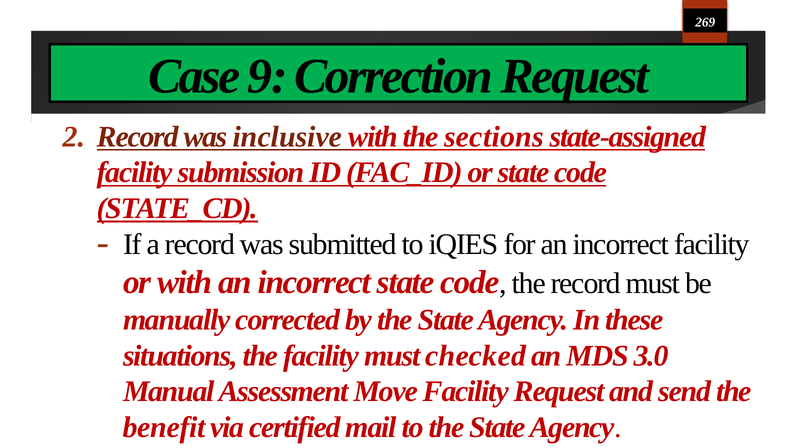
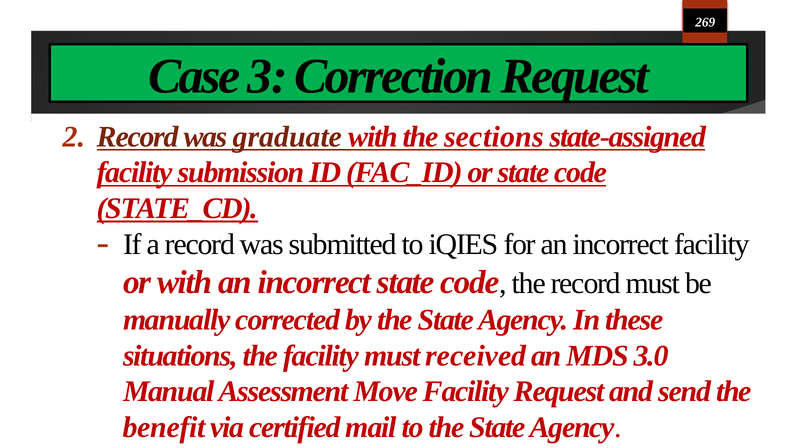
9: 9 -> 3 (268, 77)
inclusive: inclusive -> graduate (287, 137)
checked: checked -> received (476, 356)
